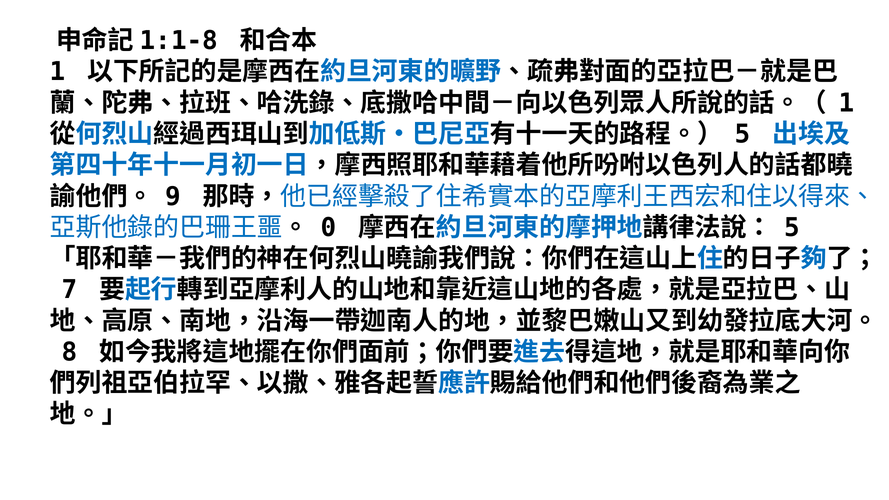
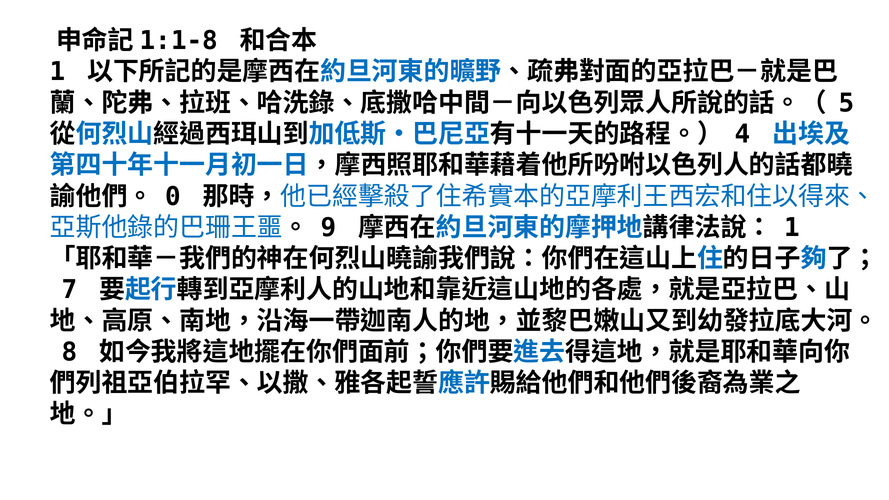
1: 1 -> 5 (846, 103)
5: 5 -> 4 (743, 134)
9: 9 -> 0 (173, 196)
0: 0 -> 9 (329, 228)
5: 5 -> 1 (792, 228)
